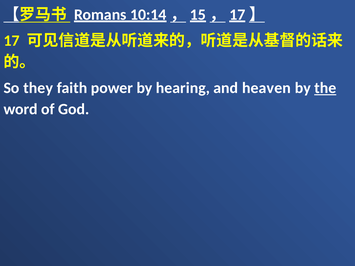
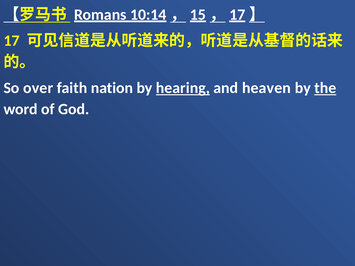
they: they -> over (38, 88)
power: power -> nation (112, 88)
hearing underline: none -> present (183, 88)
